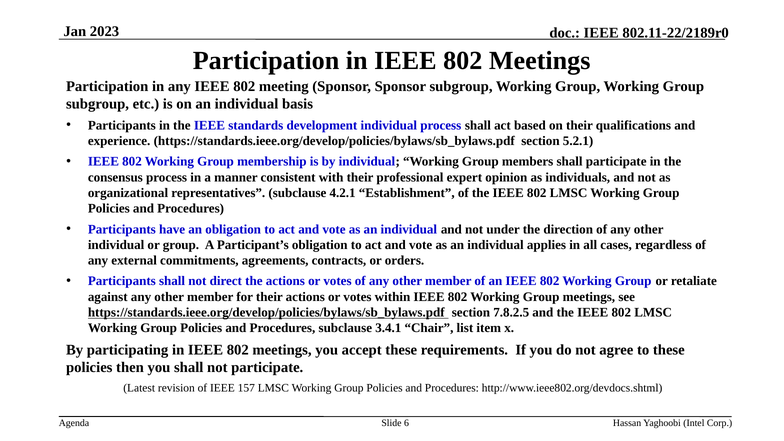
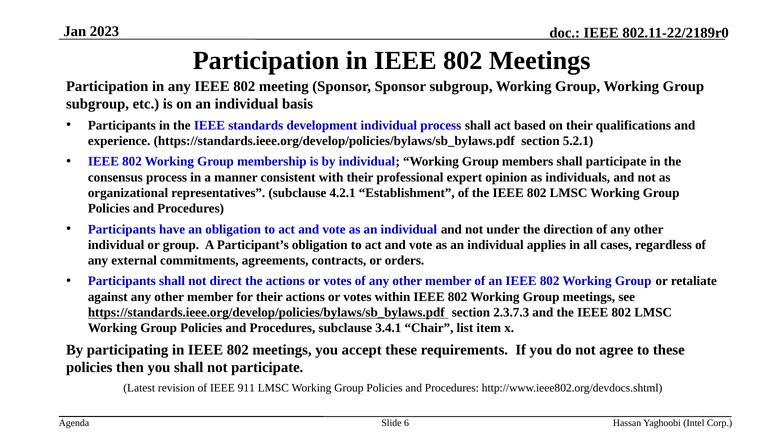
7.8.2.5: 7.8.2.5 -> 2.3.7.3 (511, 313)
157: 157 -> 911 (246, 388)
